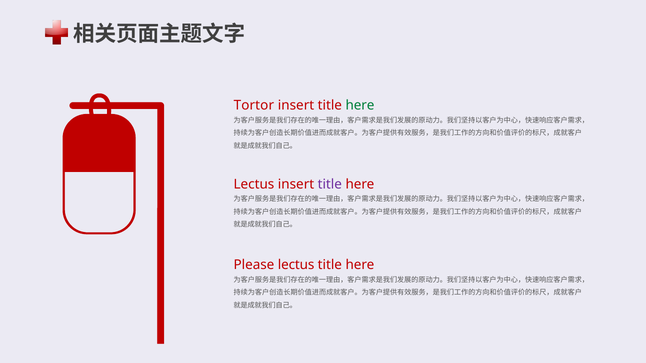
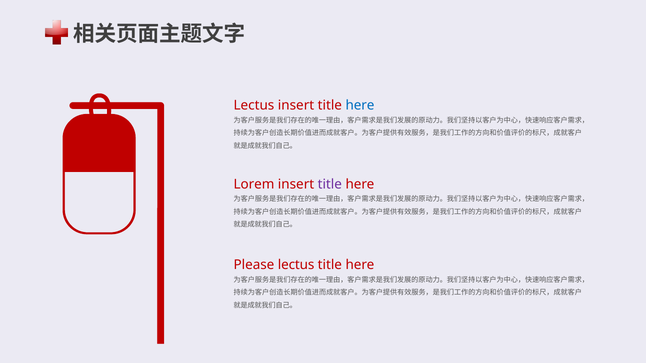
Tortor: Tortor -> Lectus (254, 106)
here colour: green -> blue (360, 106)
Lectus: Lectus -> Lorem (254, 184)
